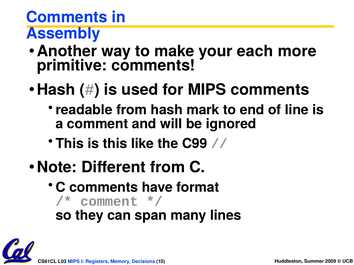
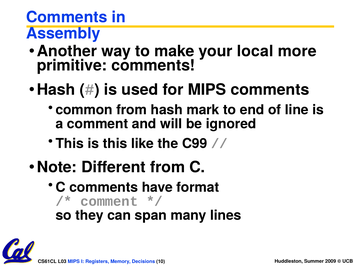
each: each -> local (255, 51)
readable: readable -> common (84, 110)
